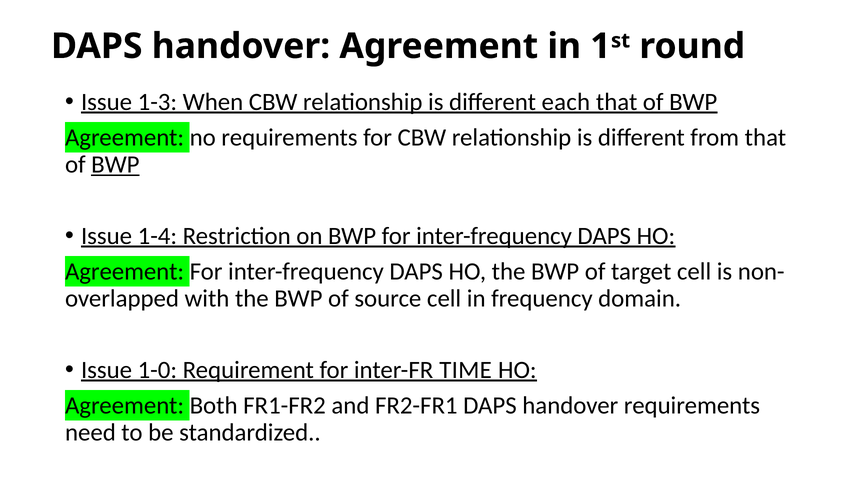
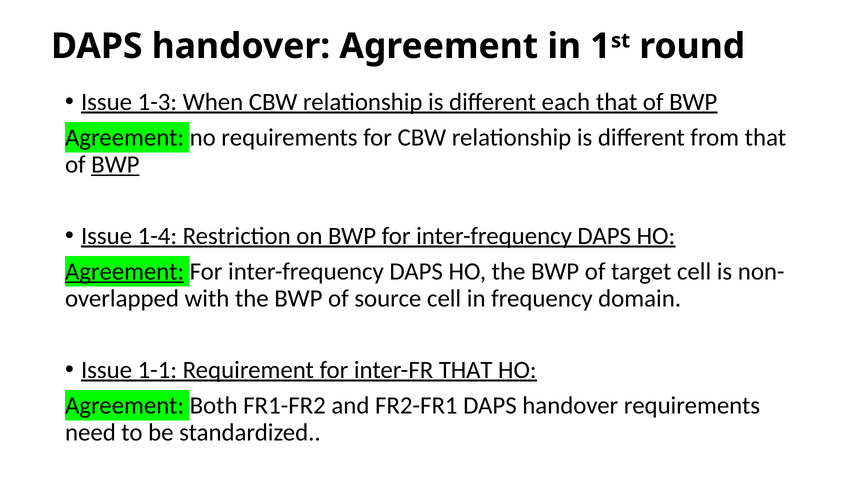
Agreement underline: none -> present (125, 271)
1-0: 1-0 -> 1-1 (157, 370)
inter-FR TIME: TIME -> THAT (466, 370)
